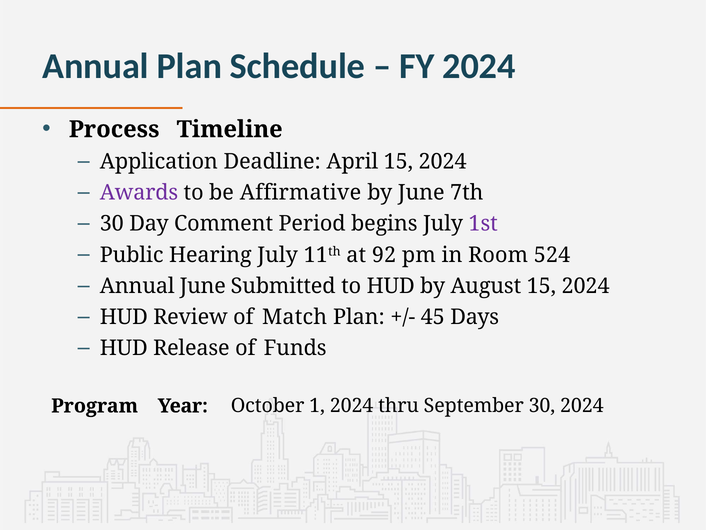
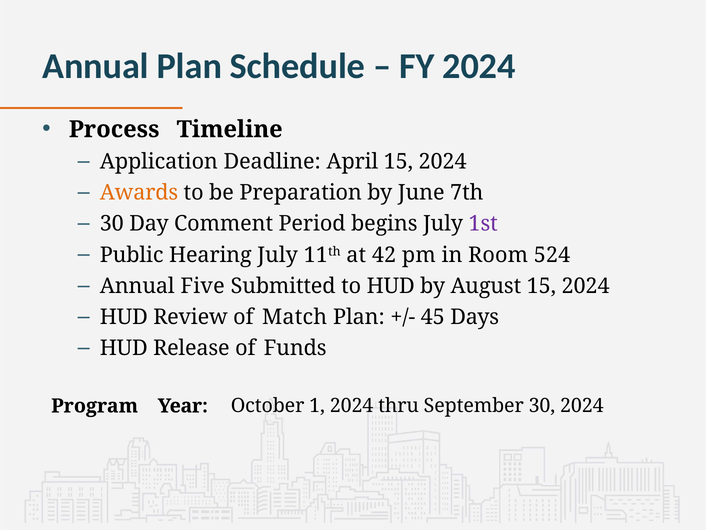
Awards colour: purple -> orange (139, 193)
Affirmative: Affirmative -> Preparation (301, 193)
92: 92 -> 42 (384, 255)
Annual June: June -> Five (203, 286)
